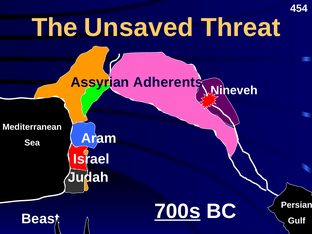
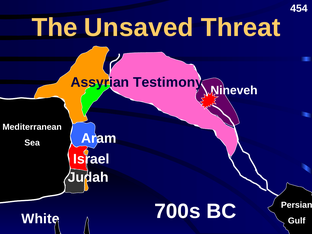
Adherents: Adherents -> Testimony (168, 82)
700s underline: present -> none (178, 211)
Beast: Beast -> White (40, 219)
